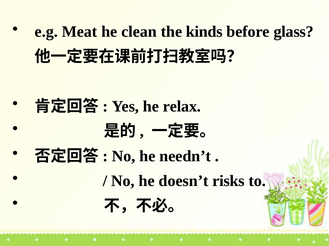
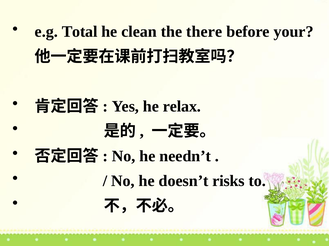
Meat: Meat -> Total (80, 32)
kinds: kinds -> there (204, 32)
glass: glass -> your (294, 32)
